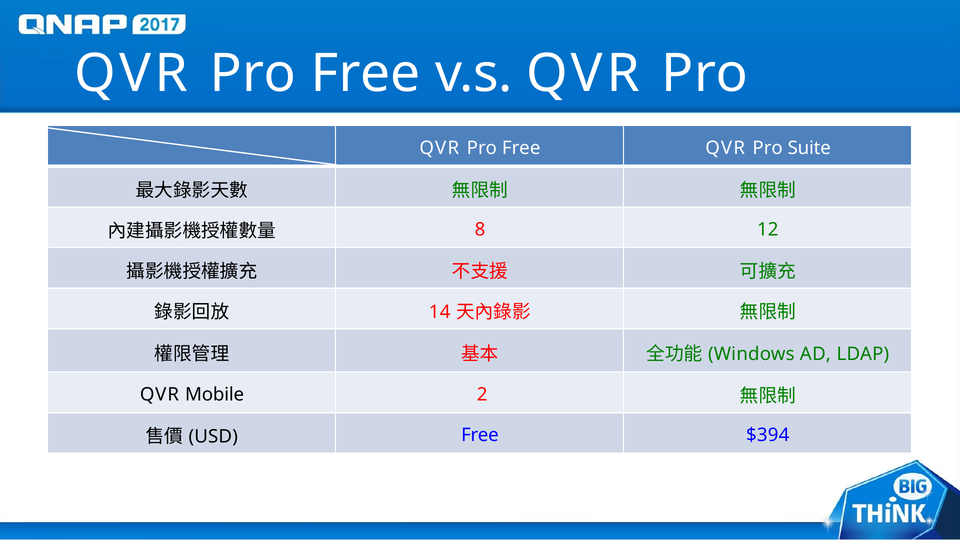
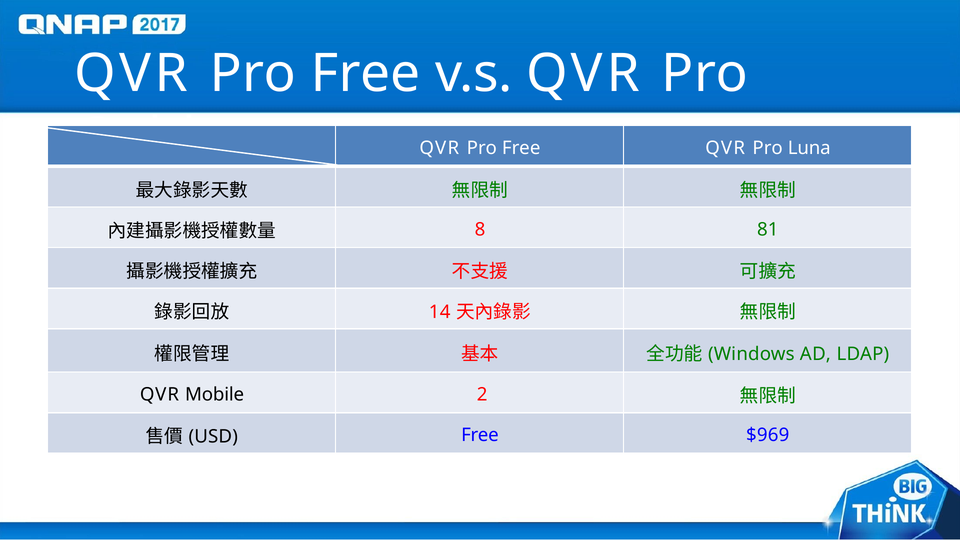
Suite: Suite -> Luna (809, 148)
12: 12 -> 81 (768, 229)
$394: $394 -> $969 (768, 435)
